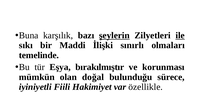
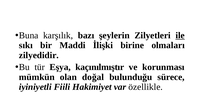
şeylerin underline: present -> none (114, 36)
sınırlı: sınırlı -> birine (132, 46)
temelinde: temelinde -> zilyedidir (39, 55)
bırakılmıştır: bırakılmıştır -> kaçınılmıştır (100, 67)
